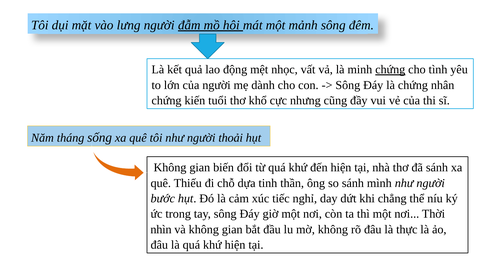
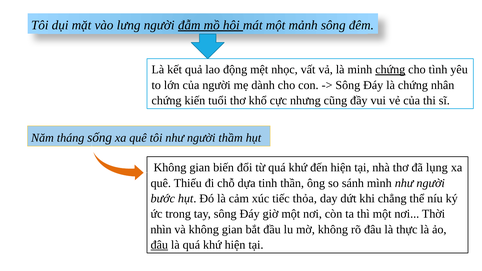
thoải: thoải -> thầm (231, 138)
đã sánh: sánh -> lụng (437, 168)
nghỉ: nghỉ -> thỏa (305, 199)
đâu underline: none -> present (159, 245)
